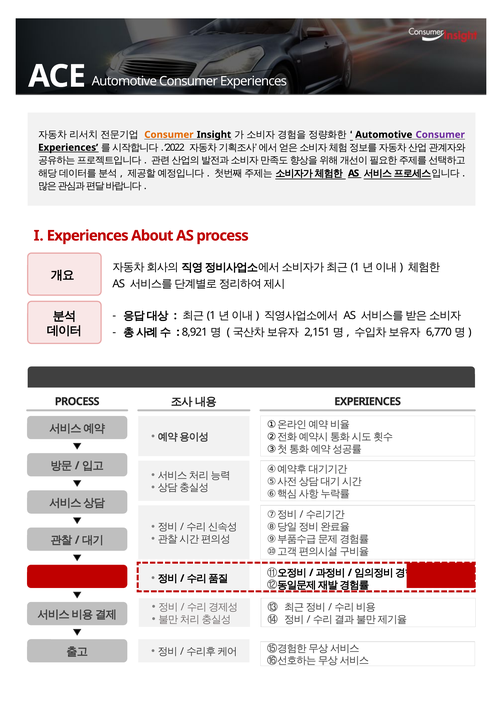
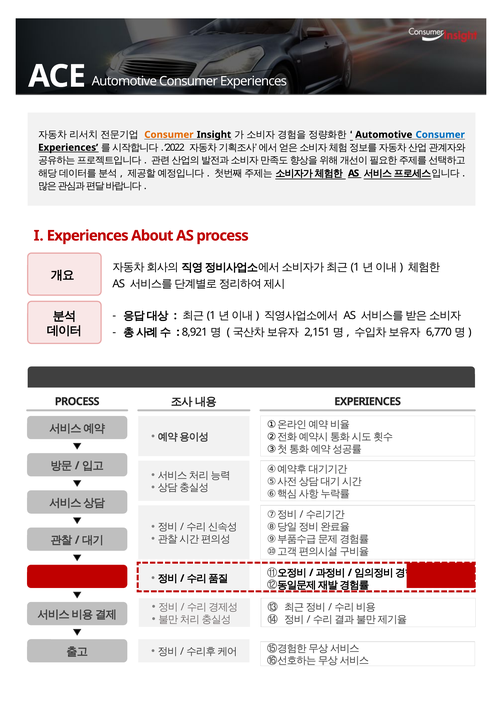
Consumer colour: purple -> blue (440, 135)
